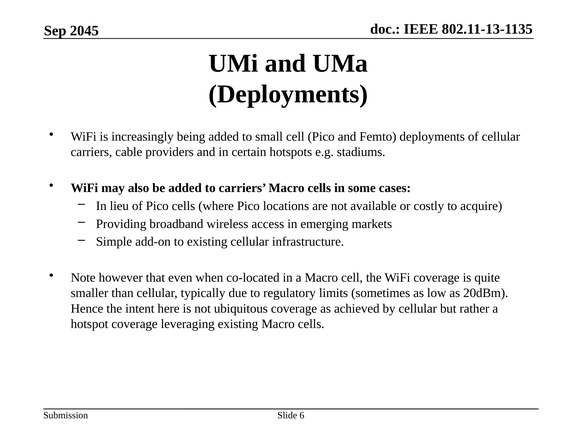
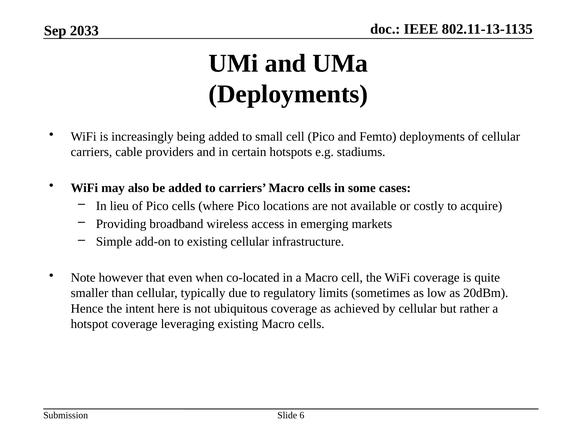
2045: 2045 -> 2033 (84, 31)
